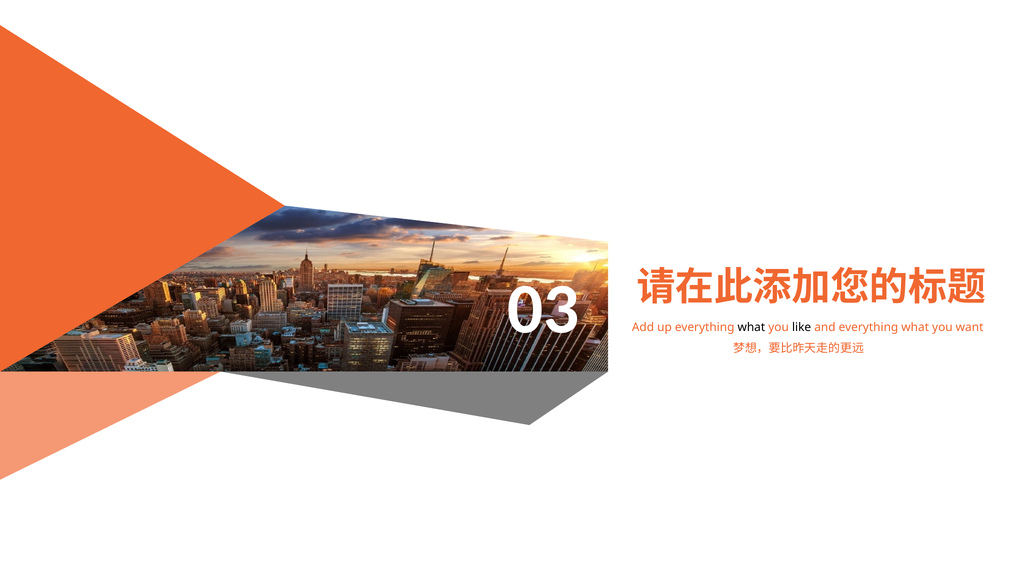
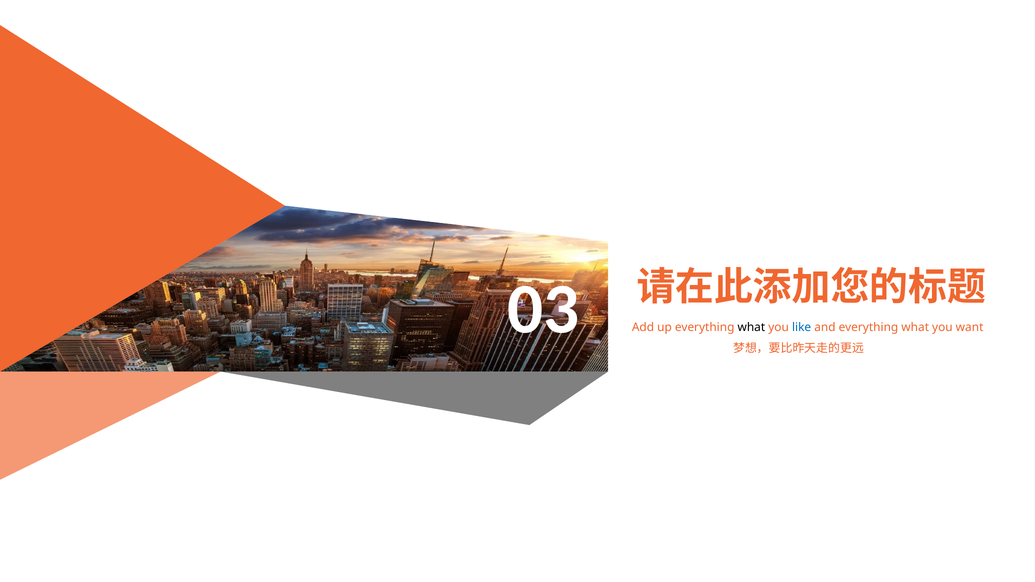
like colour: black -> blue (802, 327)
